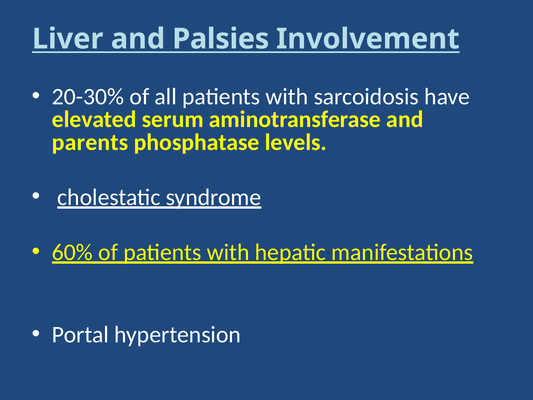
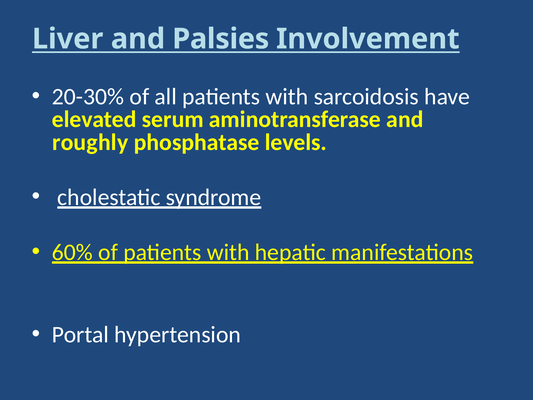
parents: parents -> roughly (90, 142)
